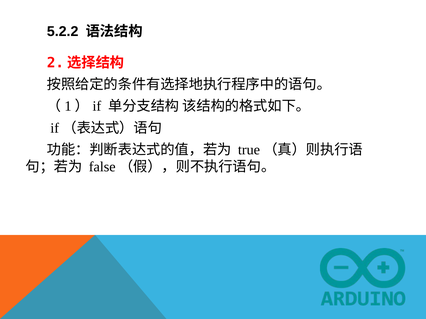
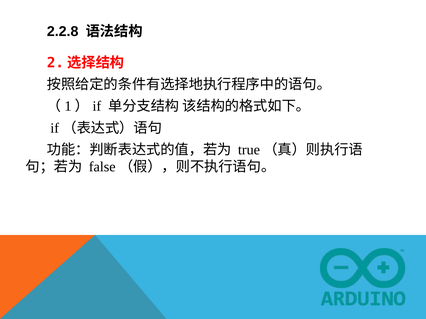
5.2.2: 5.2.2 -> 2.2.8 (63, 32)
